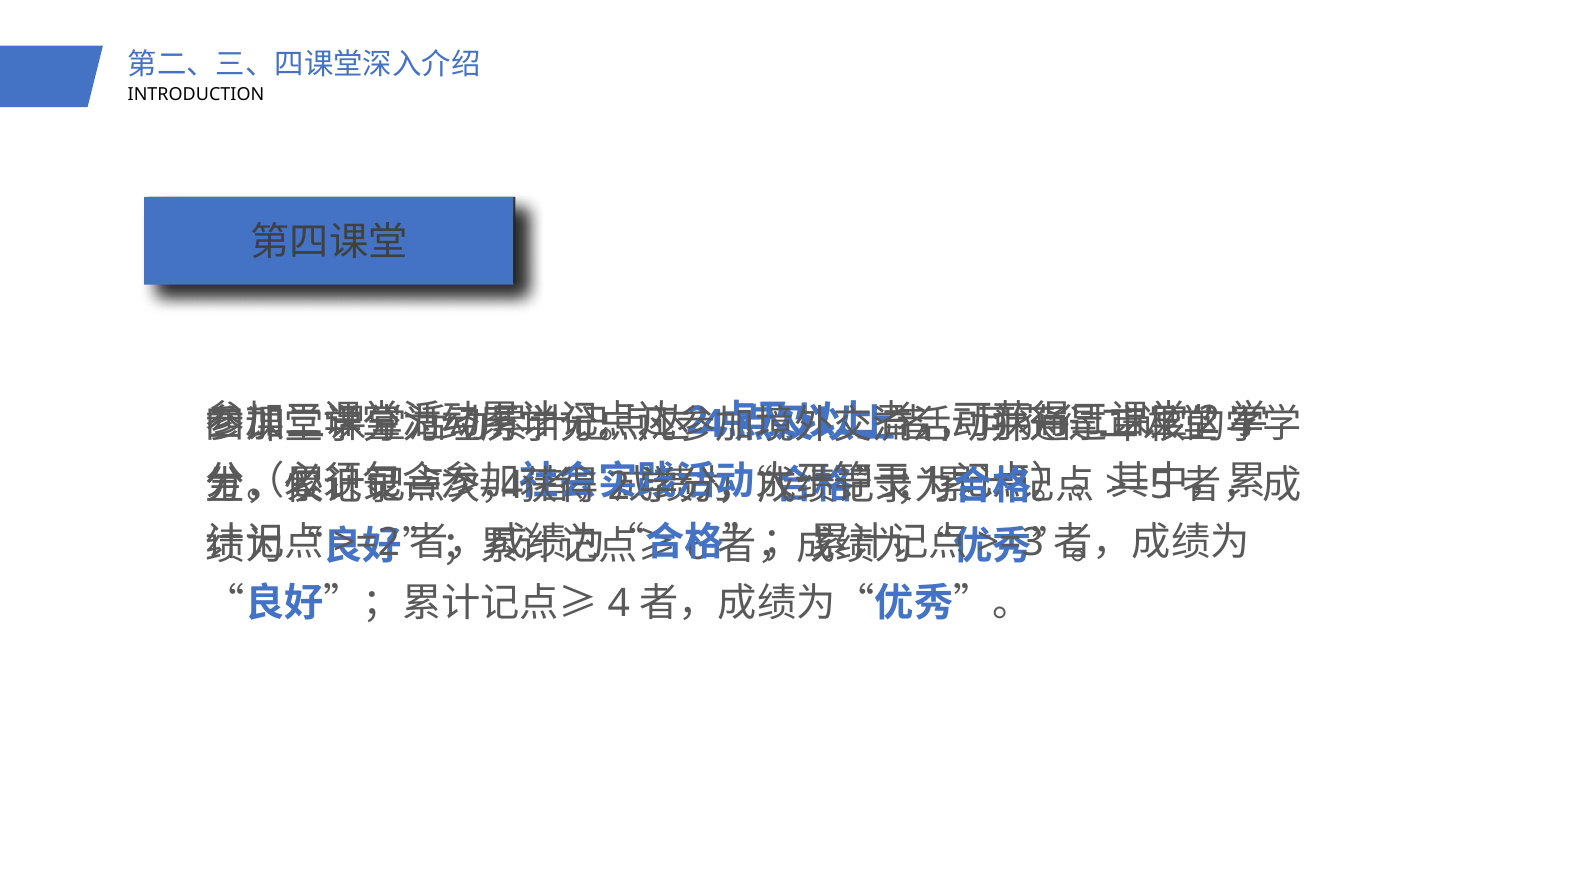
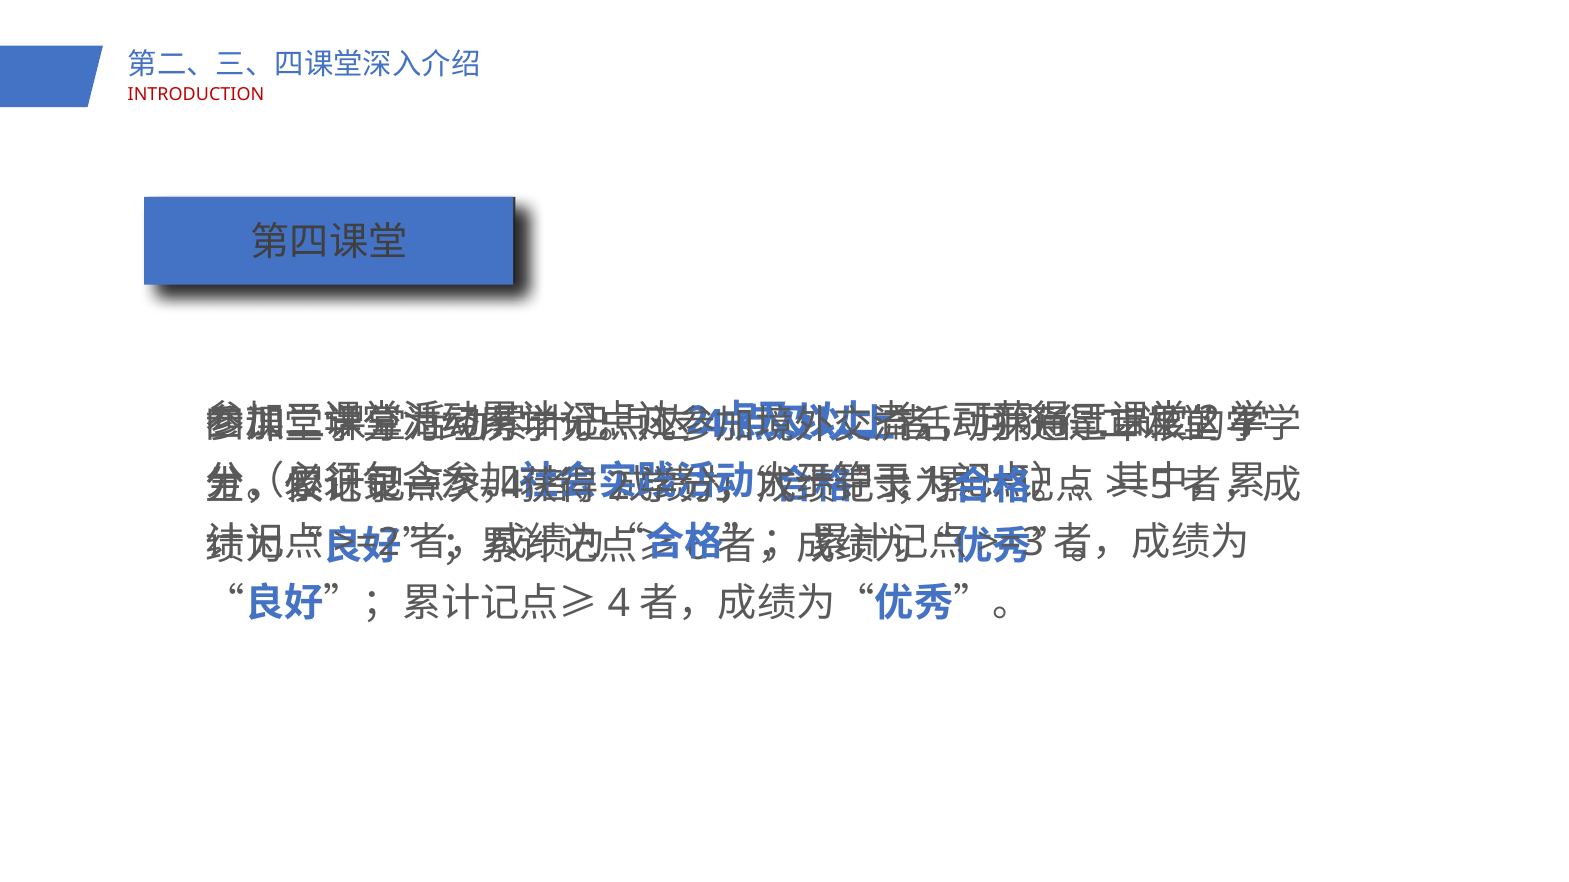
INTRODUCTION colour: black -> red (196, 95)
